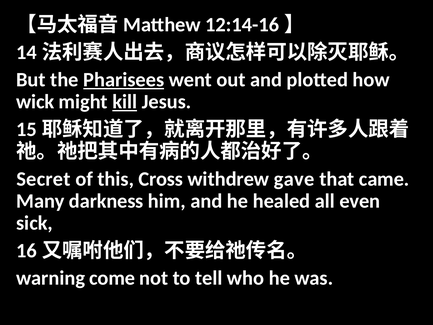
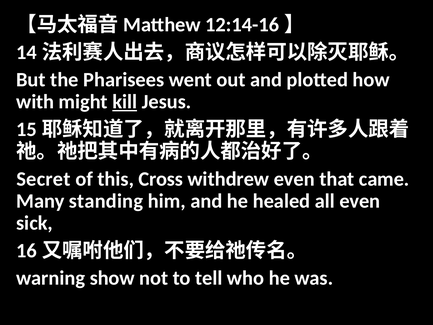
Pharisees underline: present -> none (124, 80)
wick: wick -> with (35, 102)
withdrew gave: gave -> even (294, 179)
darkness: darkness -> standing (106, 201)
come: come -> show (112, 278)
